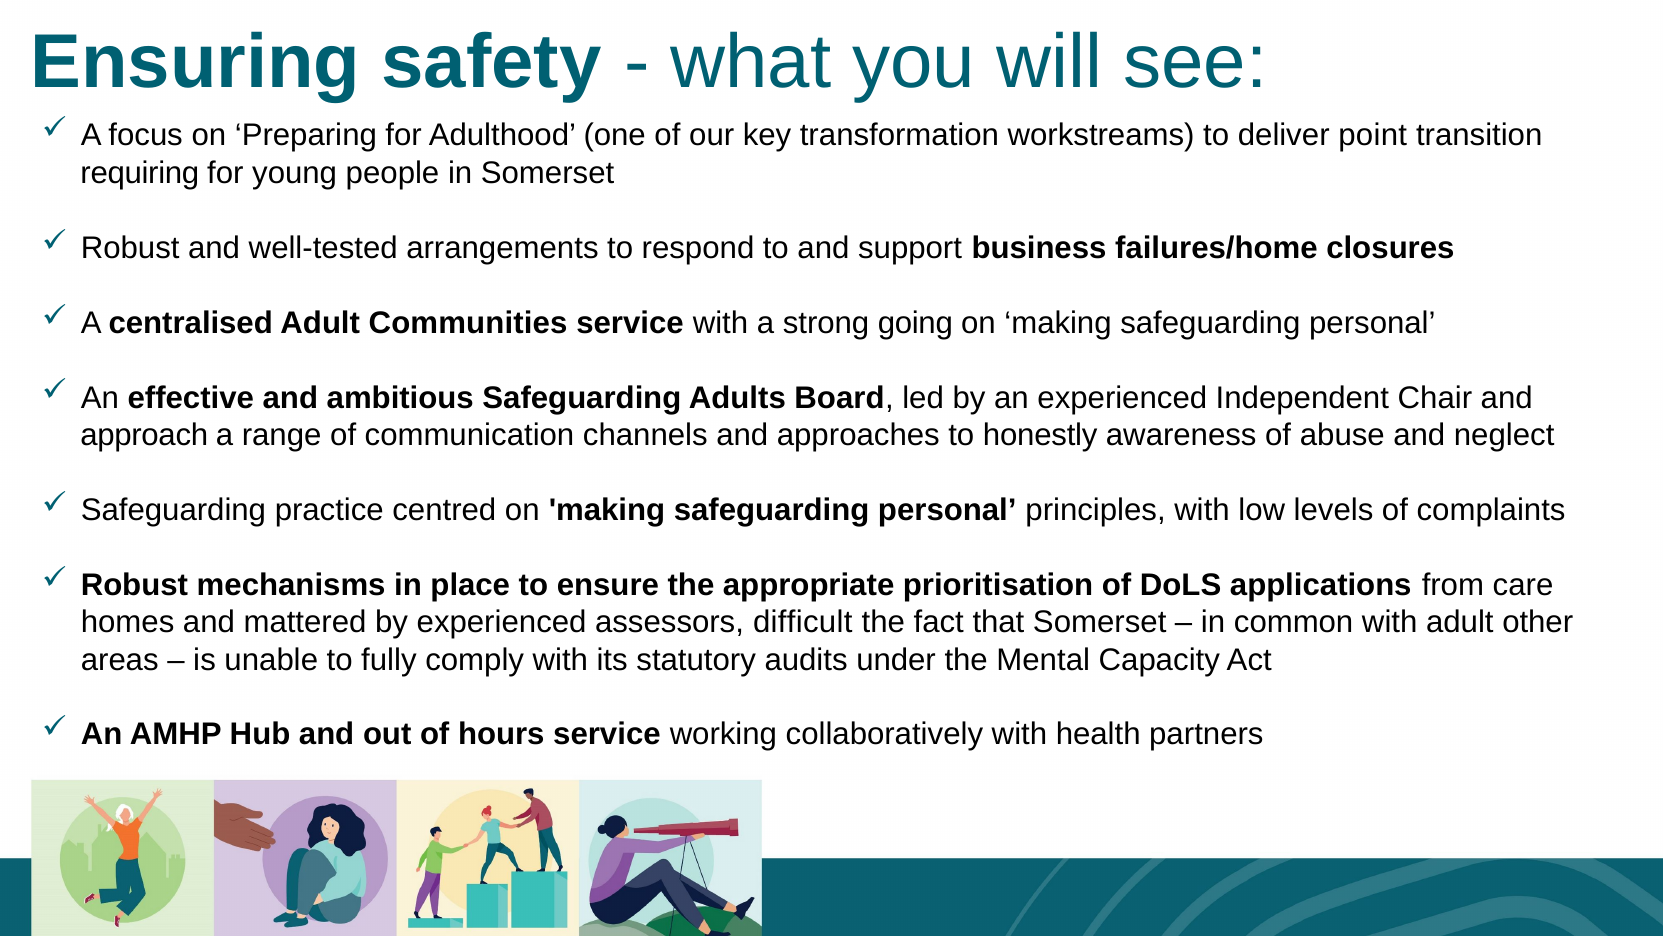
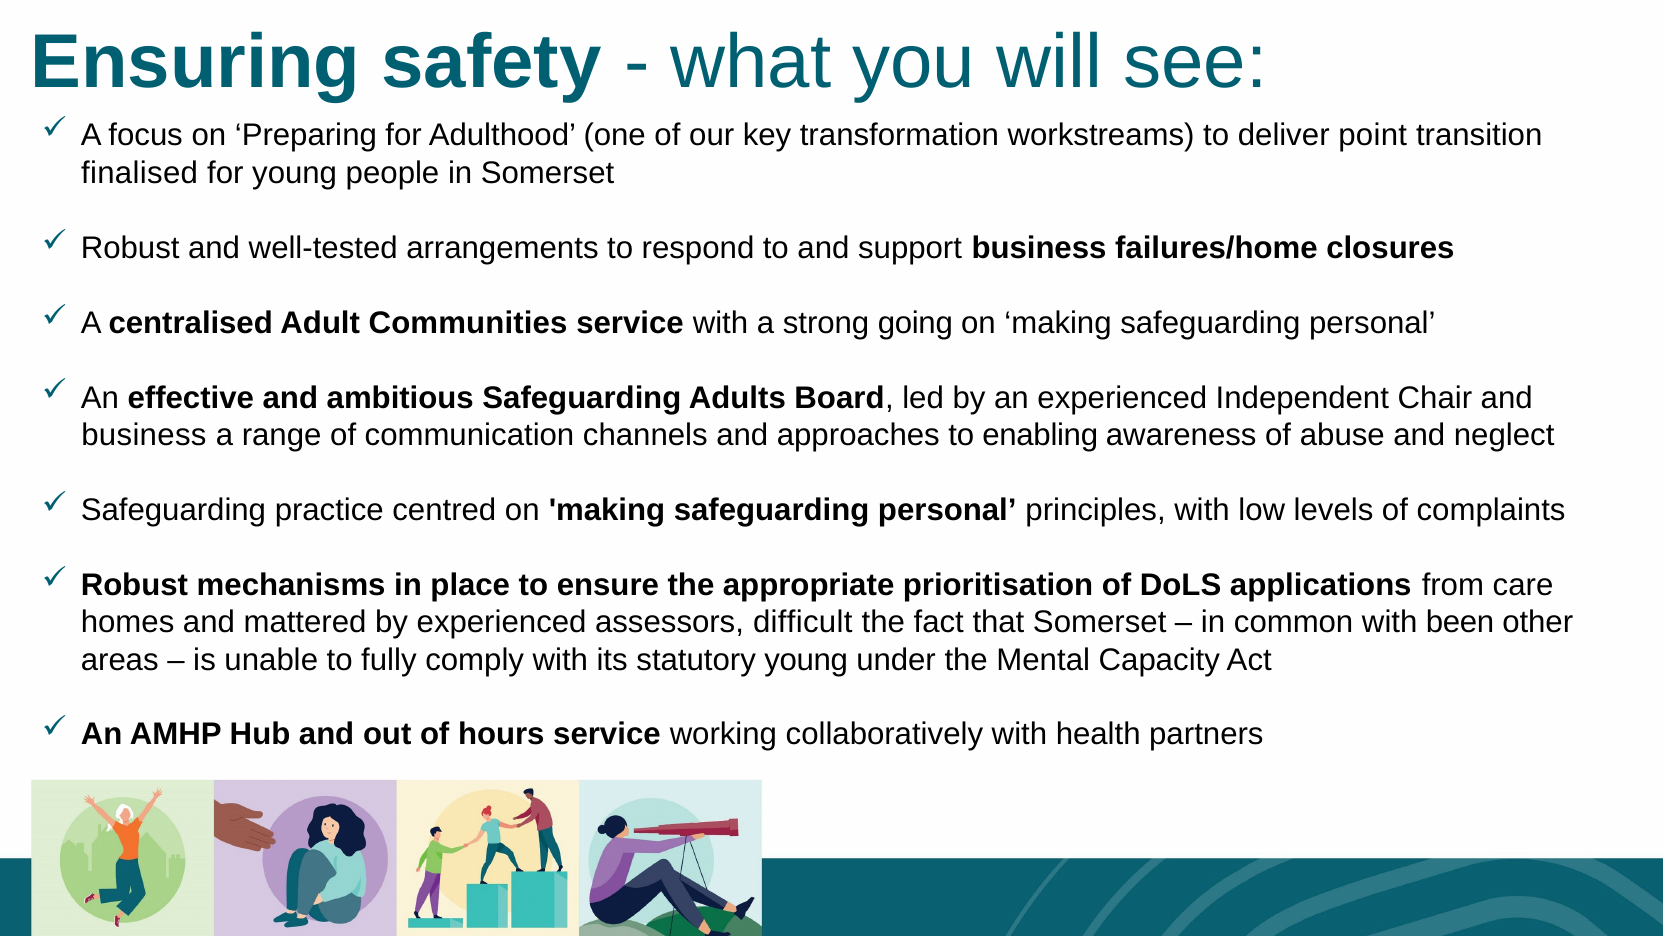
requiring: requiring -> finalised (140, 173)
approach: approach -> business (144, 435)
honestly: honestly -> enabling (1040, 435)
with adult: adult -> been (1460, 622)
statutory audits: audits -> young (806, 659)
